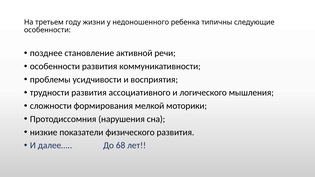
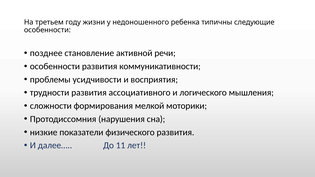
68: 68 -> 11 (121, 146)
